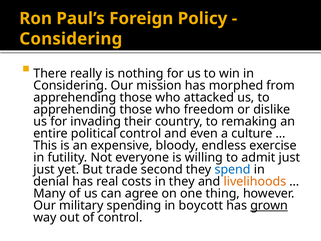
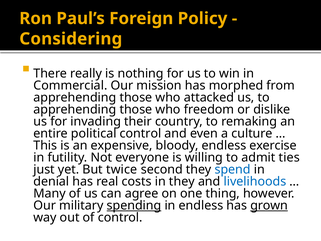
Considering: Considering -> Commercial (70, 85)
admit just: just -> ties (289, 157)
trade: trade -> twice (122, 169)
livelihoods colour: orange -> blue (255, 181)
spending underline: none -> present (134, 205)
in boycott: boycott -> endless (201, 205)
